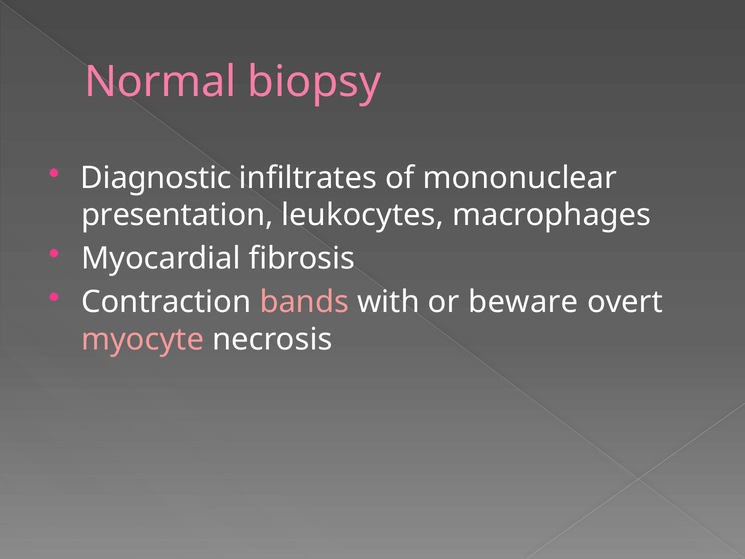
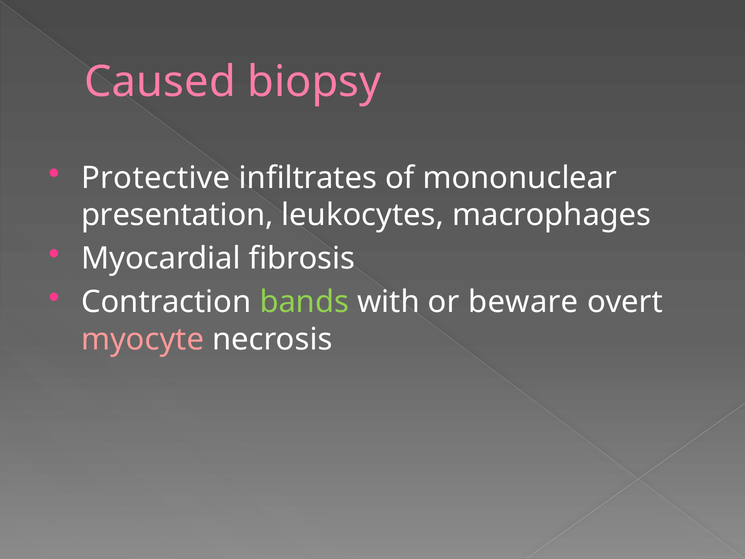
Normal: Normal -> Caused (160, 82)
Diagnostic: Diagnostic -> Protective (156, 178)
bands colour: pink -> light green (304, 302)
